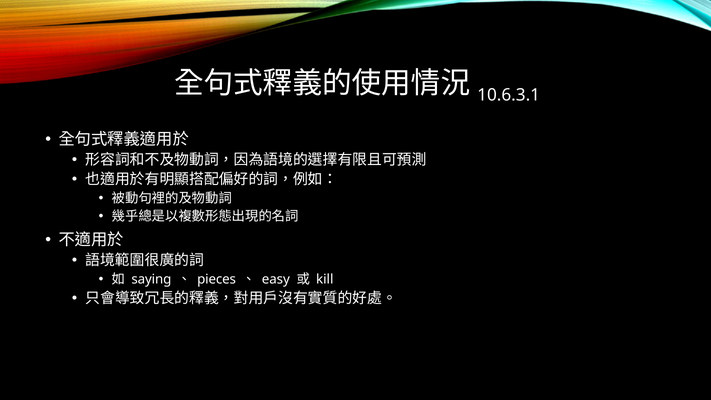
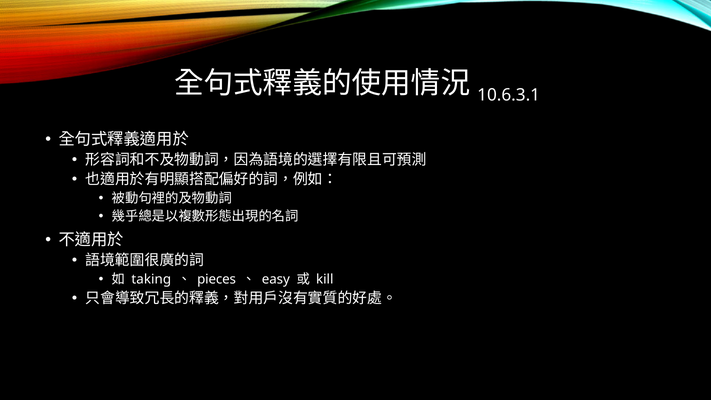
saying: saying -> taking (151, 279)
